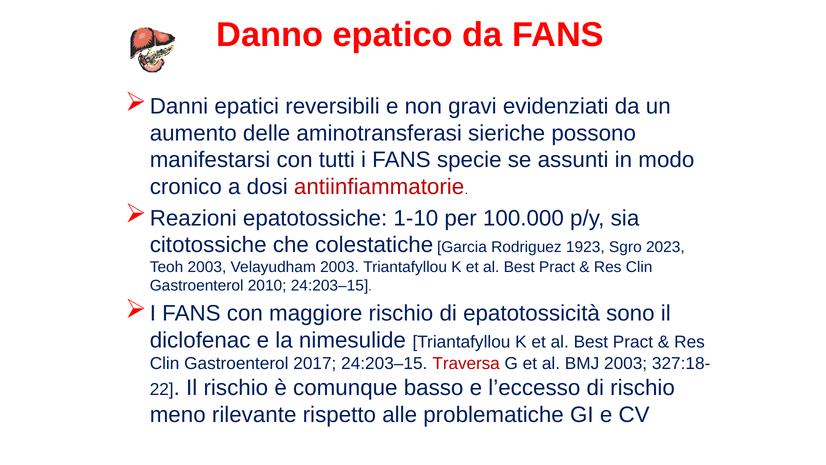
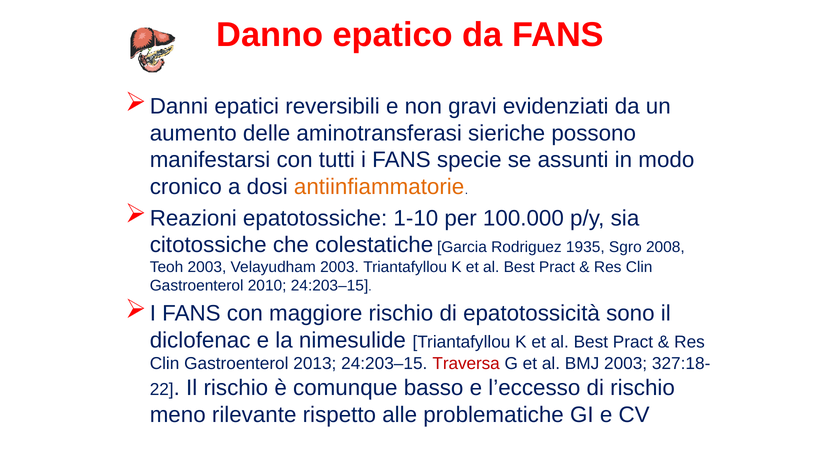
antiinfiammatorie colour: red -> orange (379, 187)
1923: 1923 -> 1935 (585, 247)
2023: 2023 -> 2008 (665, 247)
2017: 2017 -> 2013 (315, 363)
